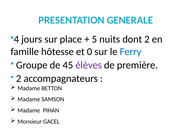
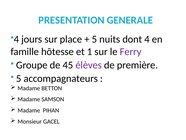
dont 2: 2 -> 4 (147, 39)
0: 0 -> 1 (90, 51)
Ferry colour: blue -> purple (131, 51)
2: 2 -> 5 (19, 78)
